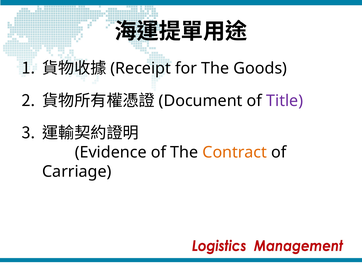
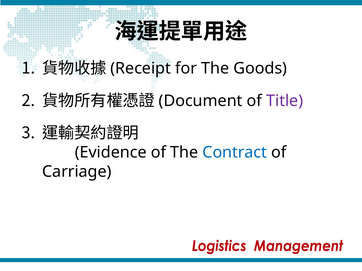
Contract colour: orange -> blue (235, 153)
